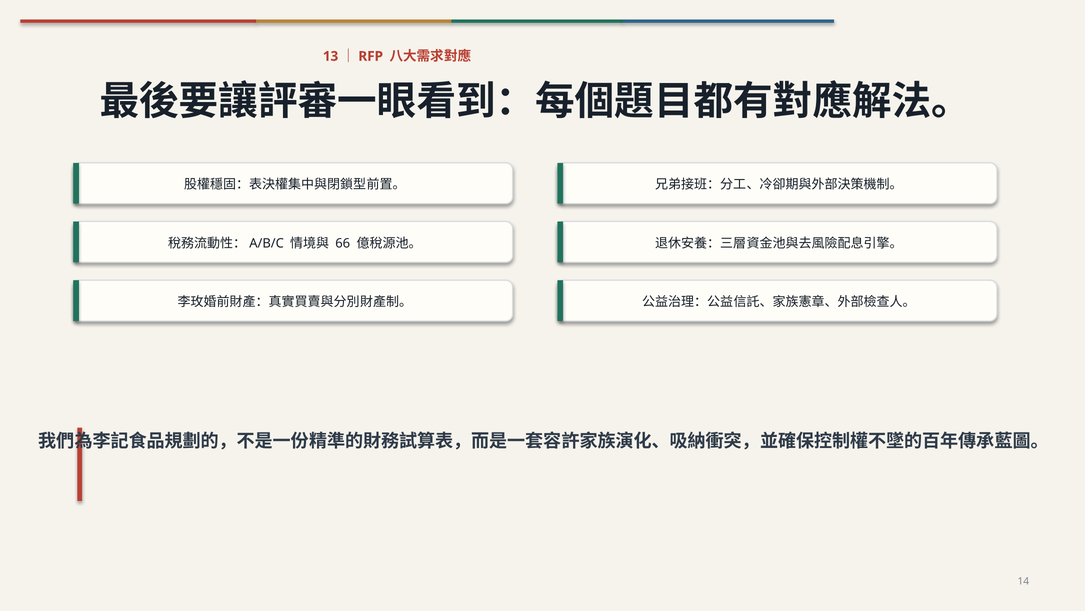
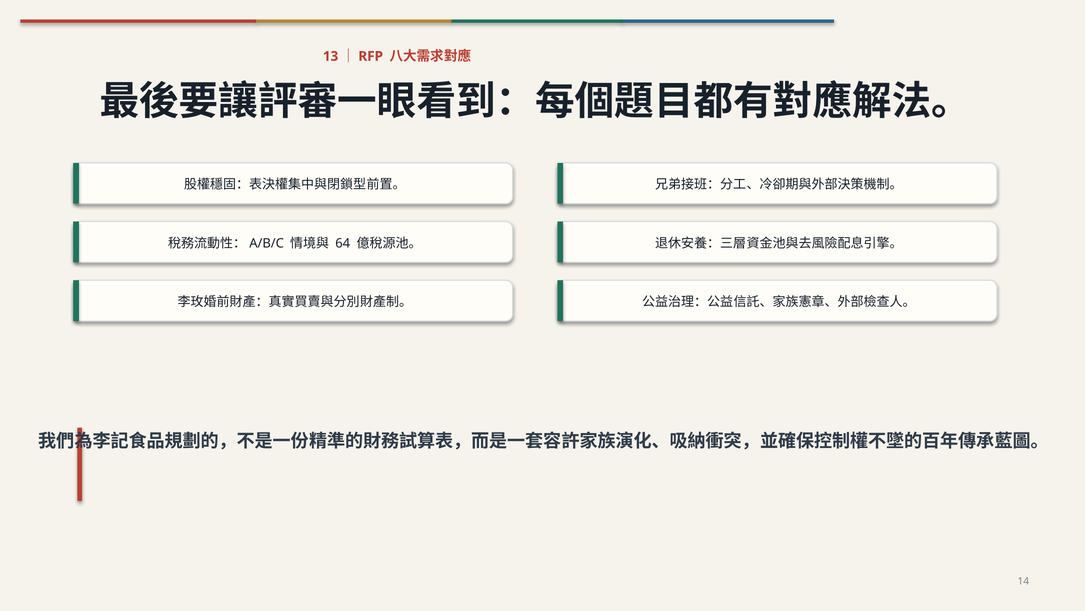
66: 66 -> 64 (343, 243)
